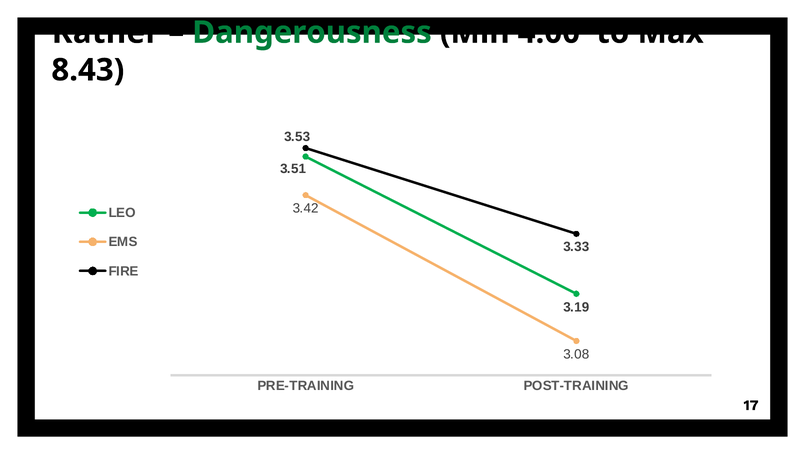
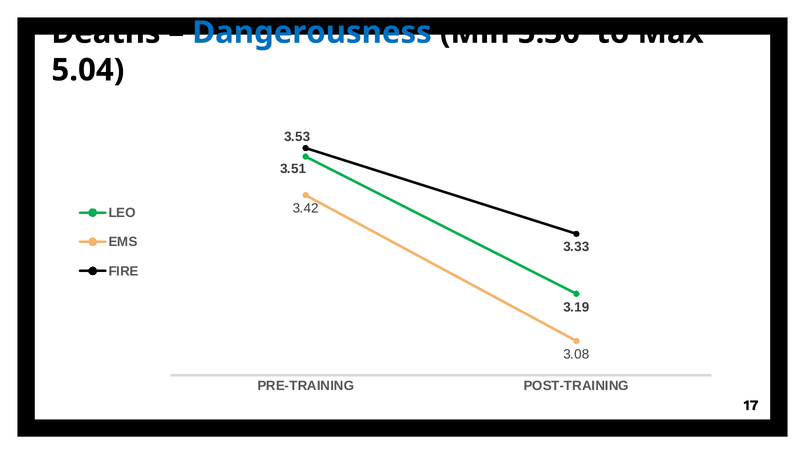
Rather: Rather -> Deaths (106, 32)
Dangerousness colour: green -> blue (312, 32)
4.00: 4.00 -> 5.30 (549, 32)
8.43: 8.43 -> 5.04 (88, 70)
